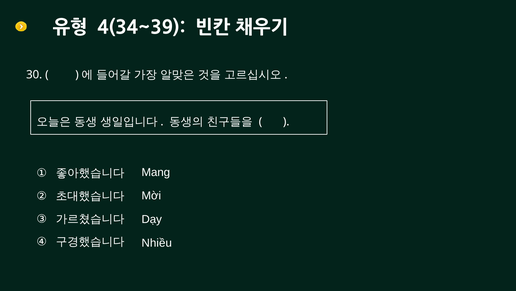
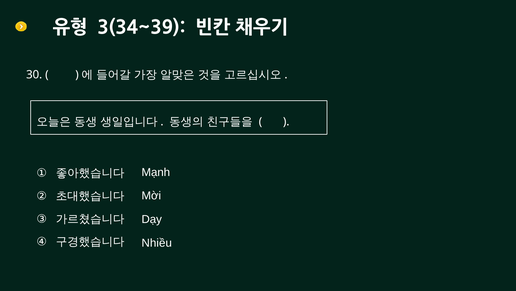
4(34~39: 4(34~39 -> 3(34~39 (142, 28)
Mang: Mang -> Mạnh (156, 172)
